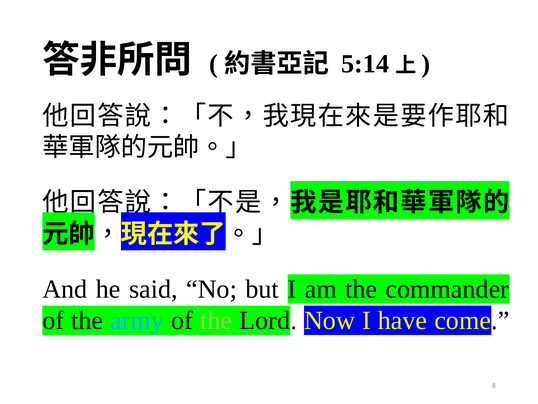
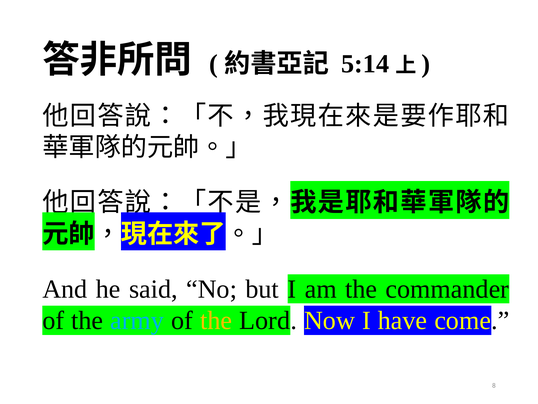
the colour: light green -> yellow (216, 320)
